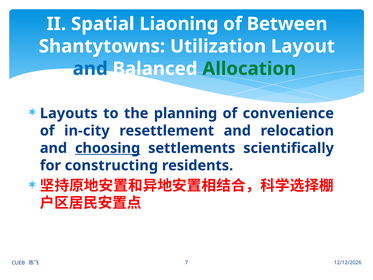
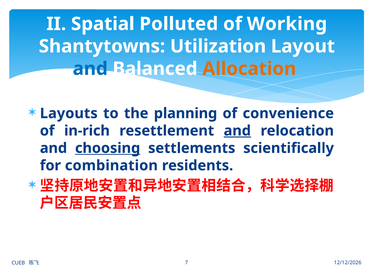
Liaoning: Liaoning -> Polluted (179, 24)
Between: Between -> Working (287, 24)
Allocation colour: green -> orange (249, 69)
in-city: in-city -> in-rich (87, 131)
and underline: none -> present (237, 131)
constructing: constructing -> combination (111, 165)
